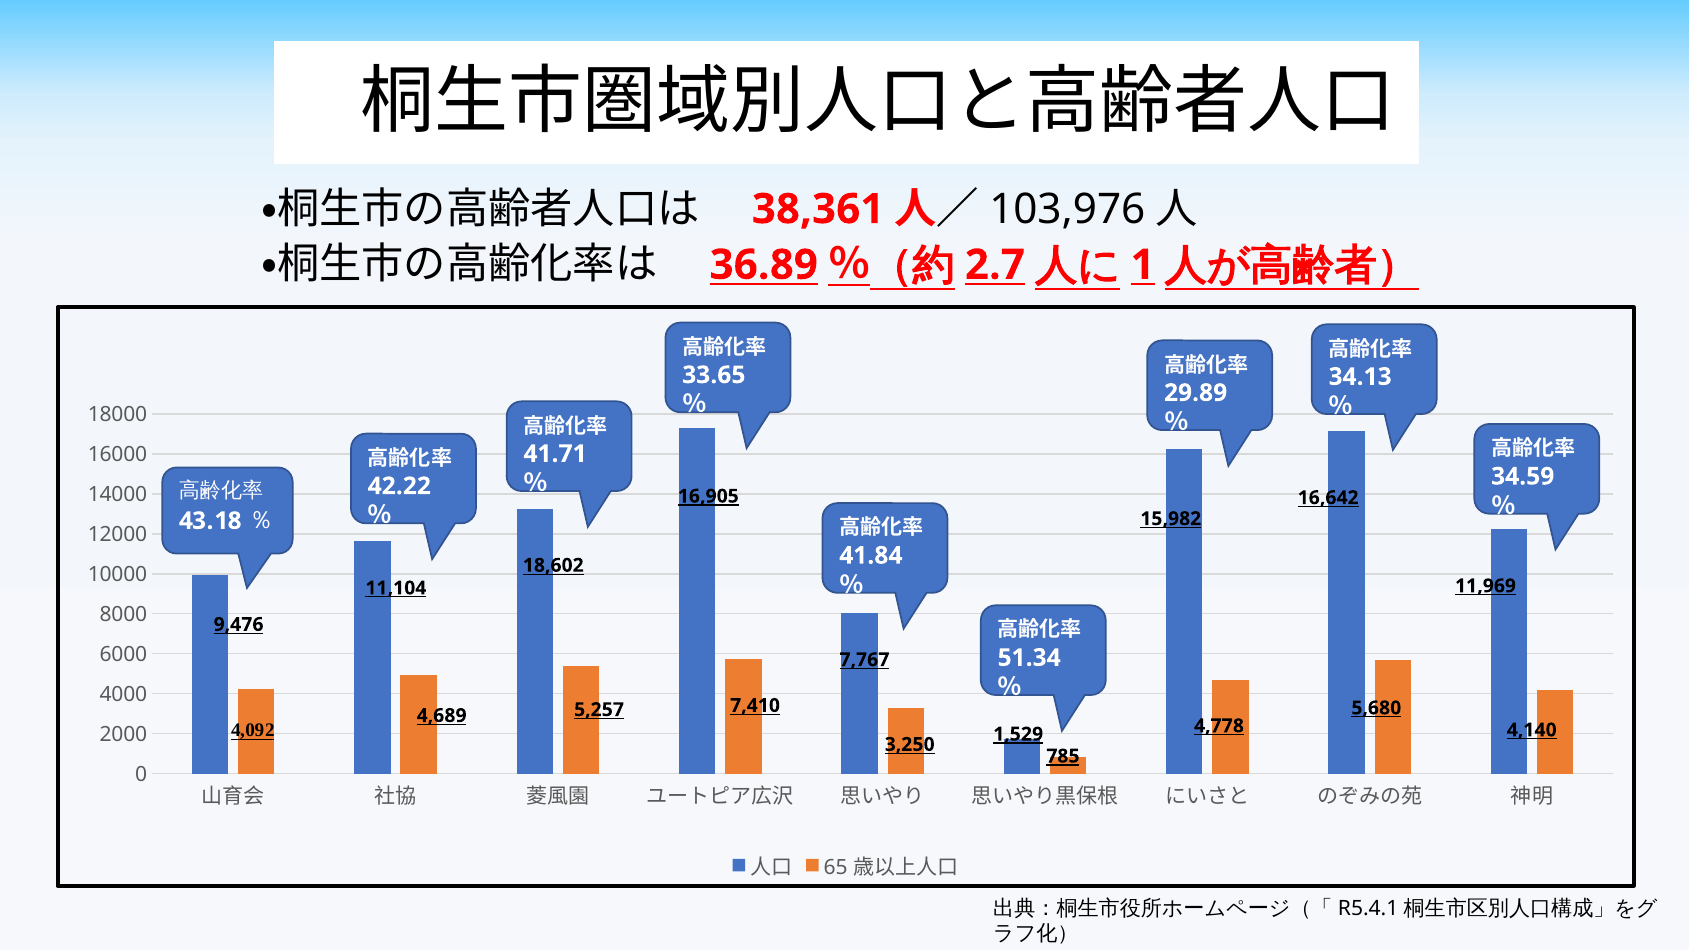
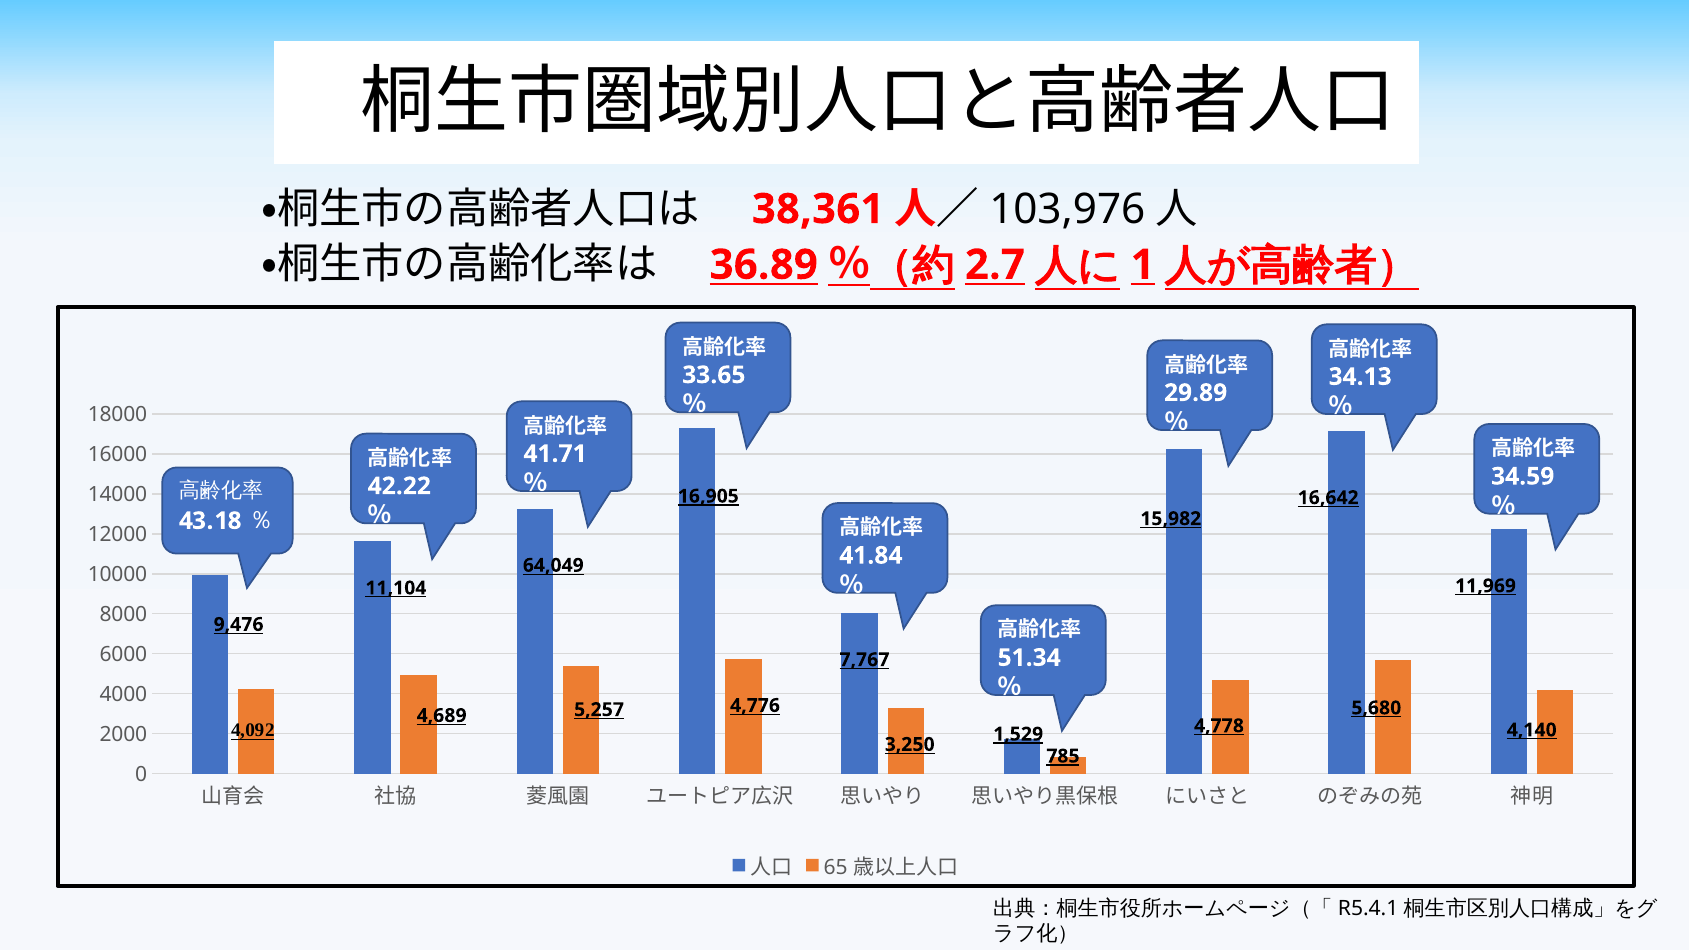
18,602: 18,602 -> 64,049 (553, 565)
7,410: 7,410 -> 4,776 (755, 706)
